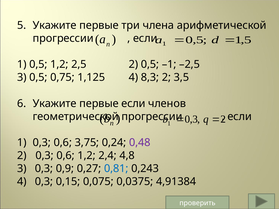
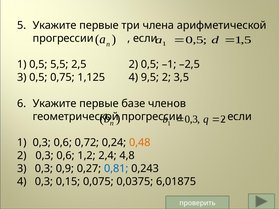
0,5 1,2: 1,2 -> 5,5 (59, 64)
8,3: 8,3 -> 9,5 (150, 78)
первые если: если -> базе (133, 104)
3,75: 3,75 -> 0,72 (87, 143)
0,48 colour: purple -> orange (140, 143)
4,91384: 4,91384 -> 6,01875 (176, 182)
